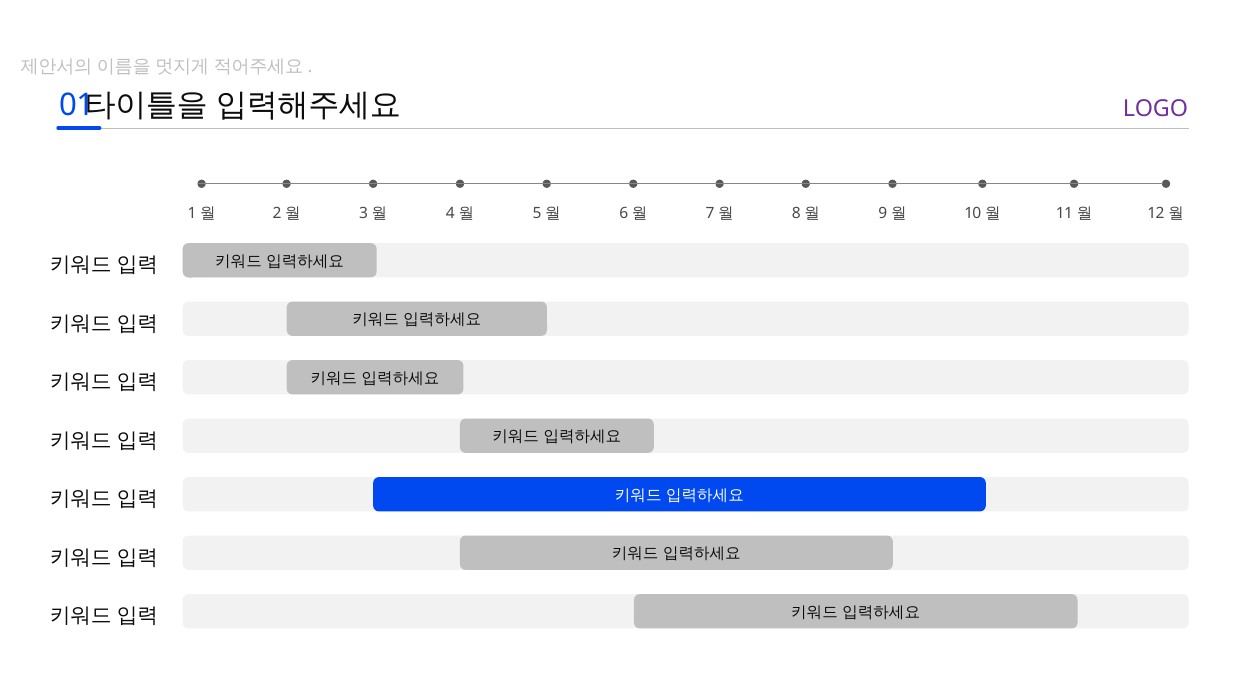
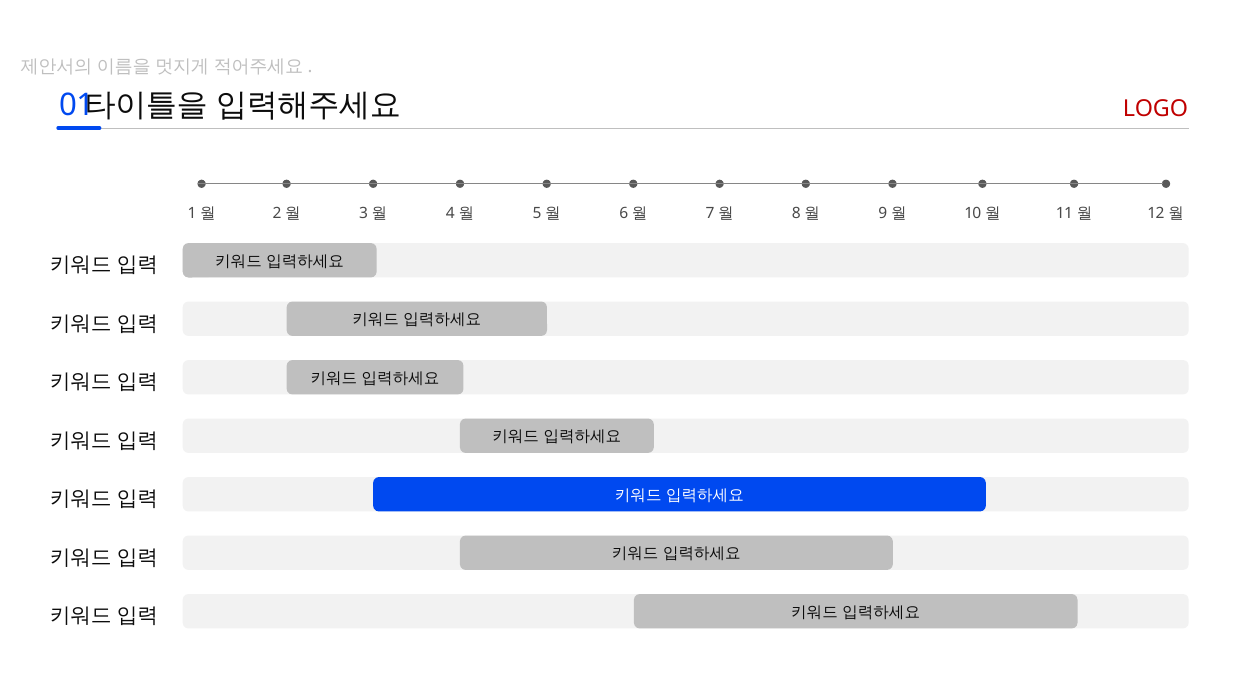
LOGO colour: purple -> red (1155, 109)
